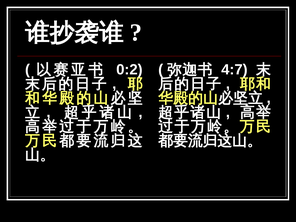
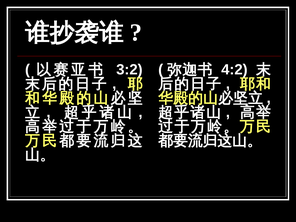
0:2: 0:2 -> 3:2 (129, 70)
4:7: 4:7 -> 4:2 (234, 70)
